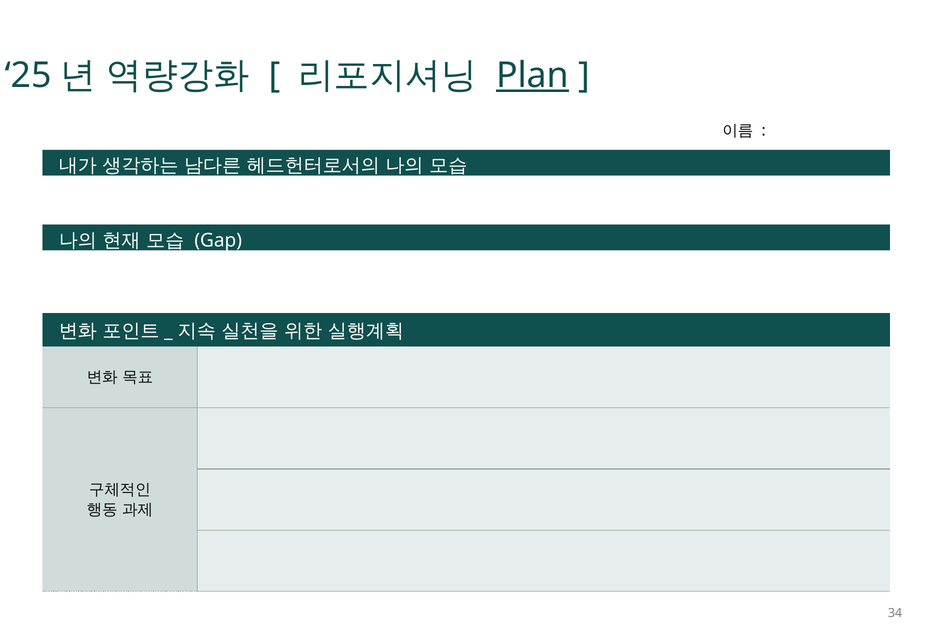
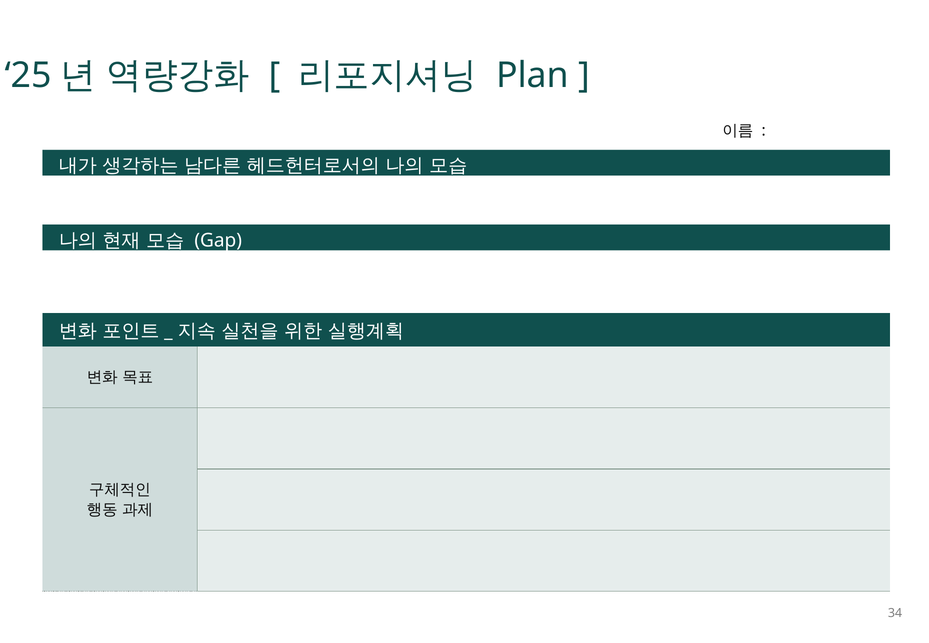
Plan underline: present -> none (532, 75)
